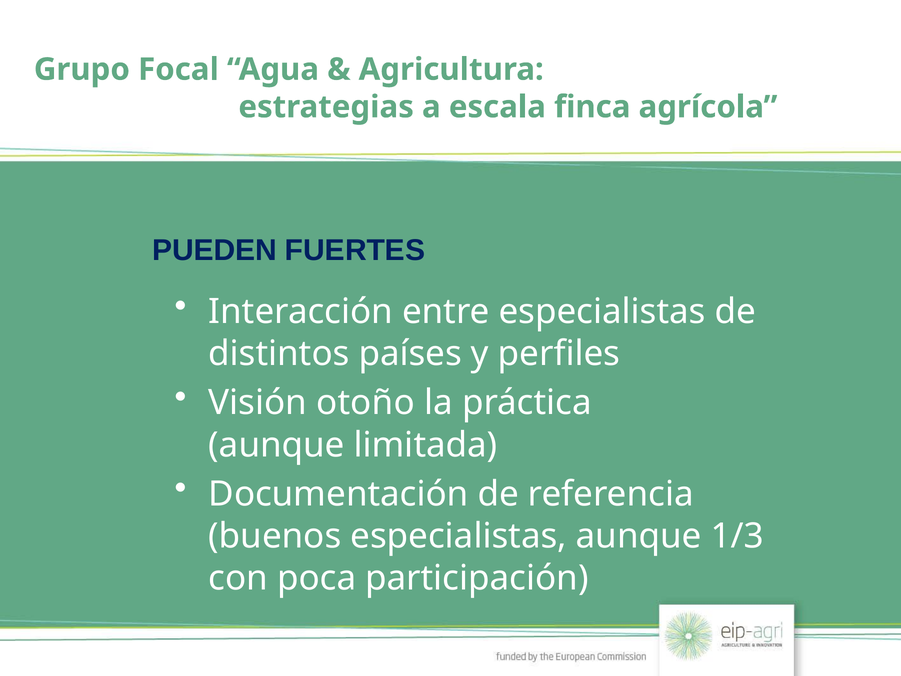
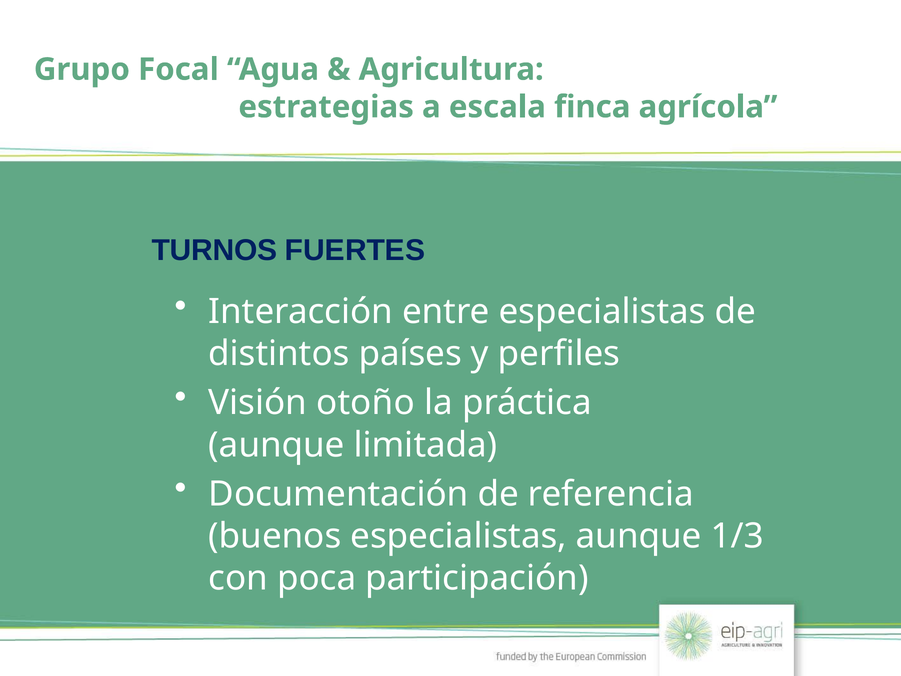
PUEDEN: PUEDEN -> TURNOS (215, 250)
